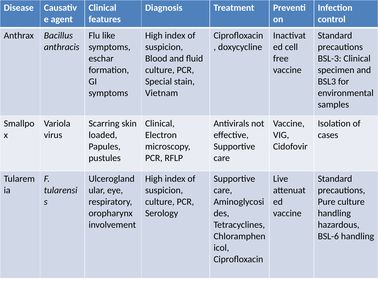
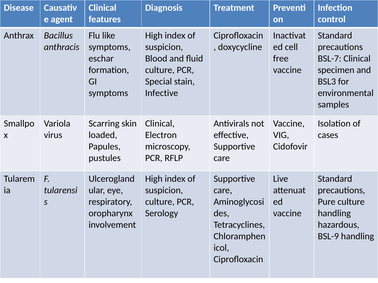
BSL-3: BSL-3 -> BSL-7 (330, 59)
Vietnam: Vietnam -> Infective (162, 93)
BSL-6: BSL-6 -> BSL-9 (328, 237)
